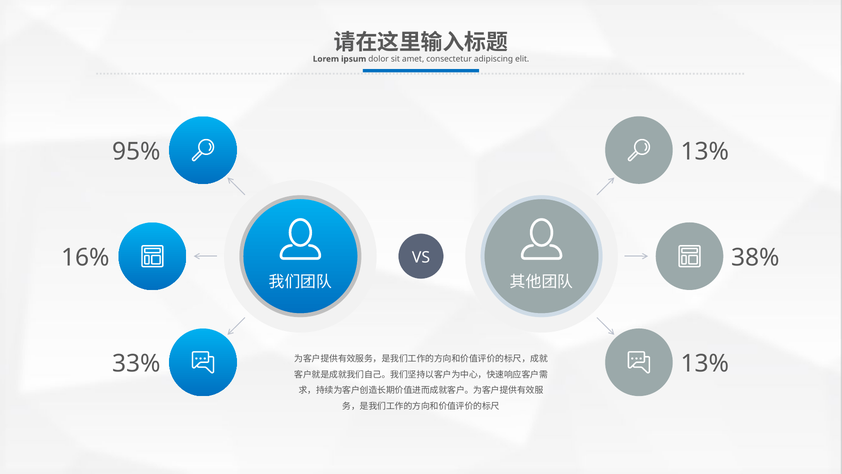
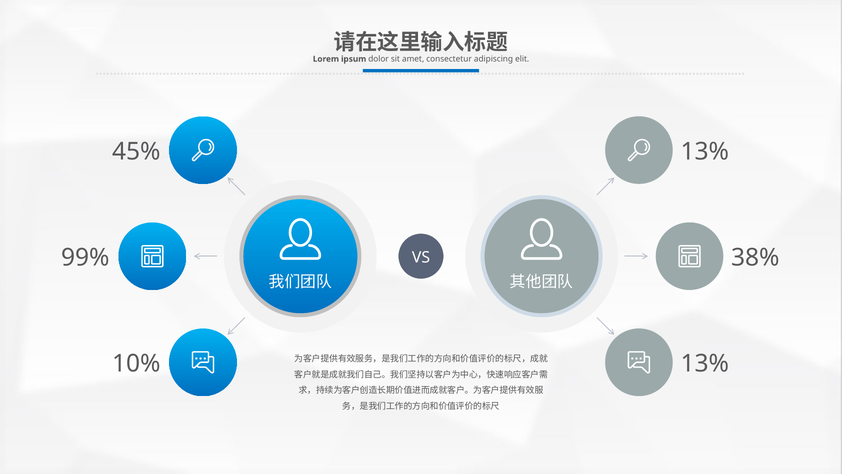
95%: 95% -> 45% (137, 151)
16%: 16% -> 99% (86, 257)
33%: 33% -> 10% (137, 363)
